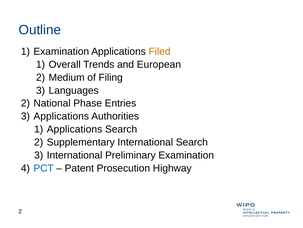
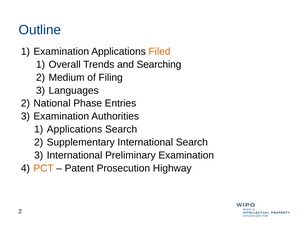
European: European -> Searching (159, 64)
Applications: Applications -> Examination (61, 116)
PCT colour: blue -> orange (44, 168)
